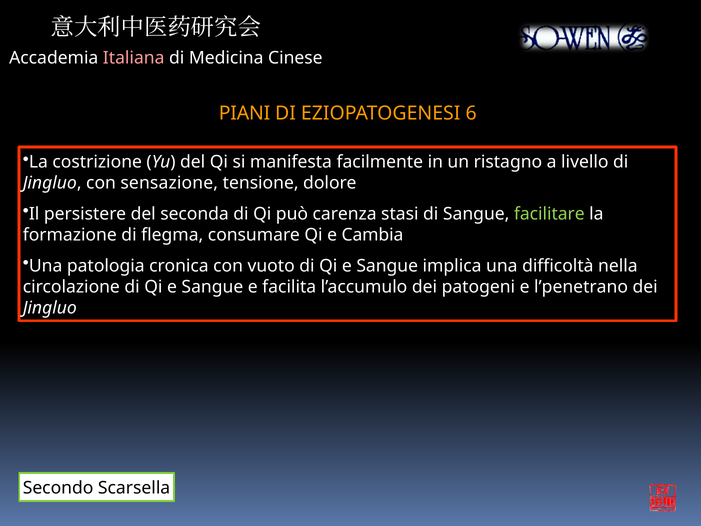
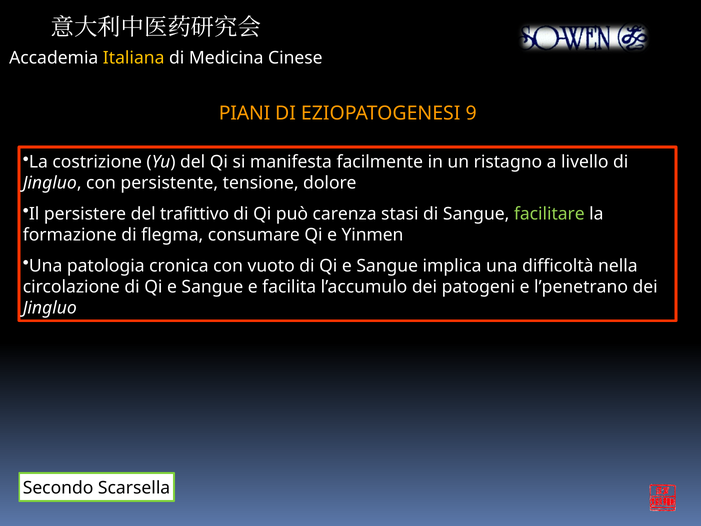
Italiana colour: pink -> yellow (134, 58)
6: 6 -> 9 (471, 113)
sensazione: sensazione -> persistente (169, 183)
seconda: seconda -> trafittivo (195, 214)
Cambia: Cambia -> Yinmen (372, 235)
